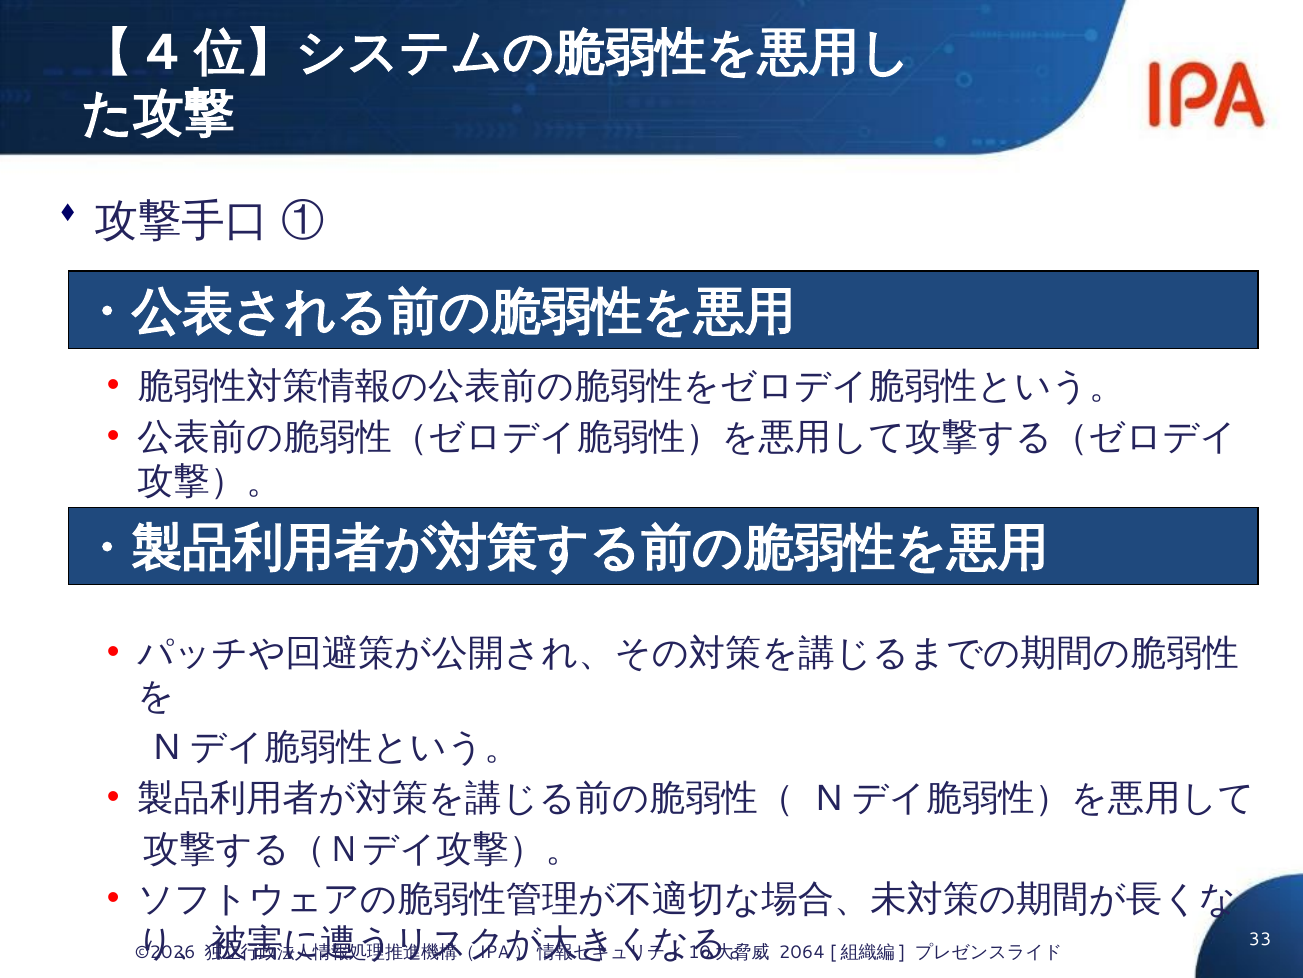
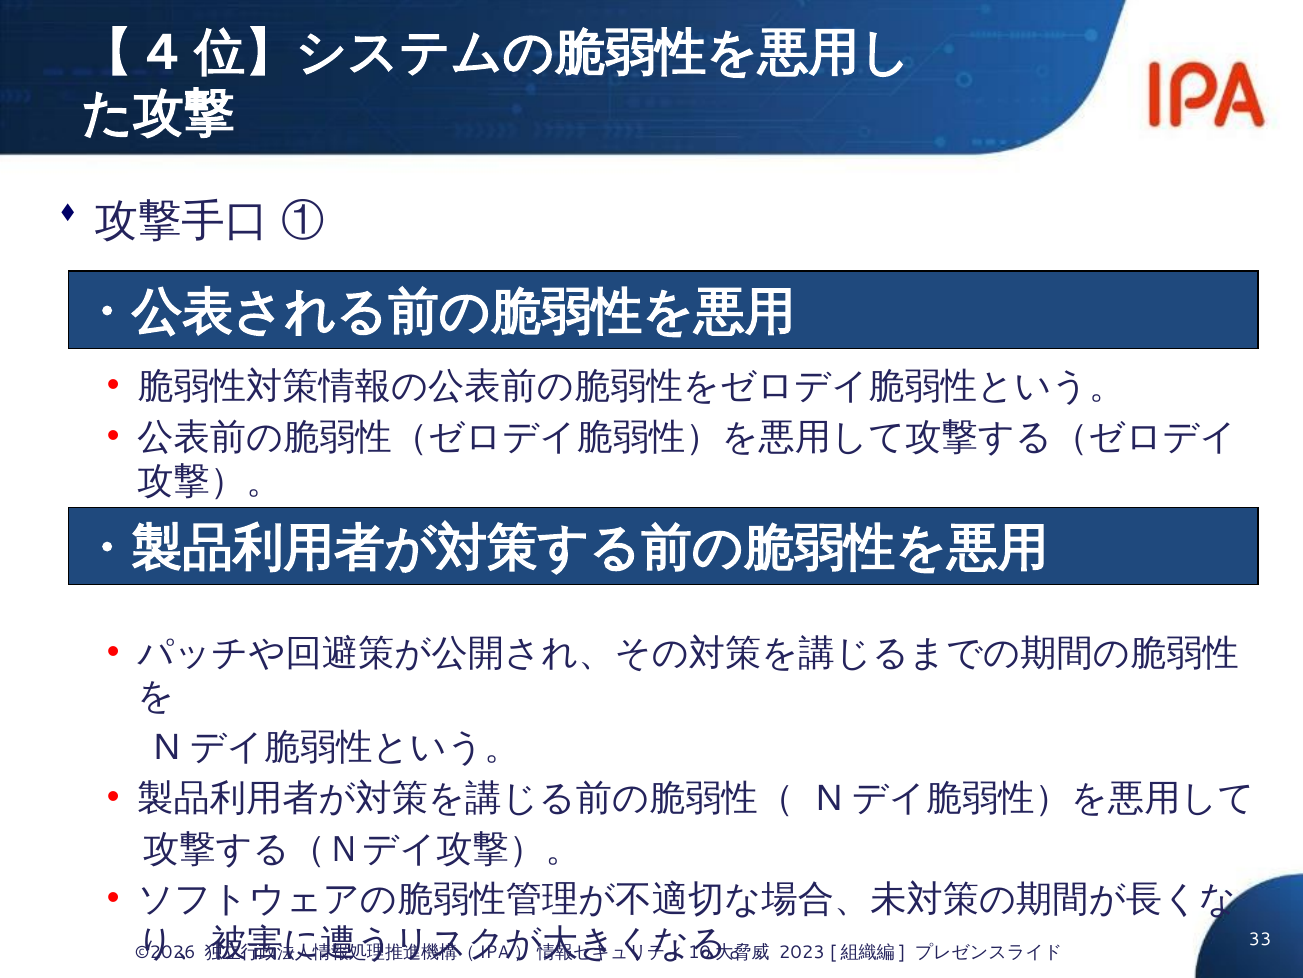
2064: 2064 -> 2023 (802, 952)
